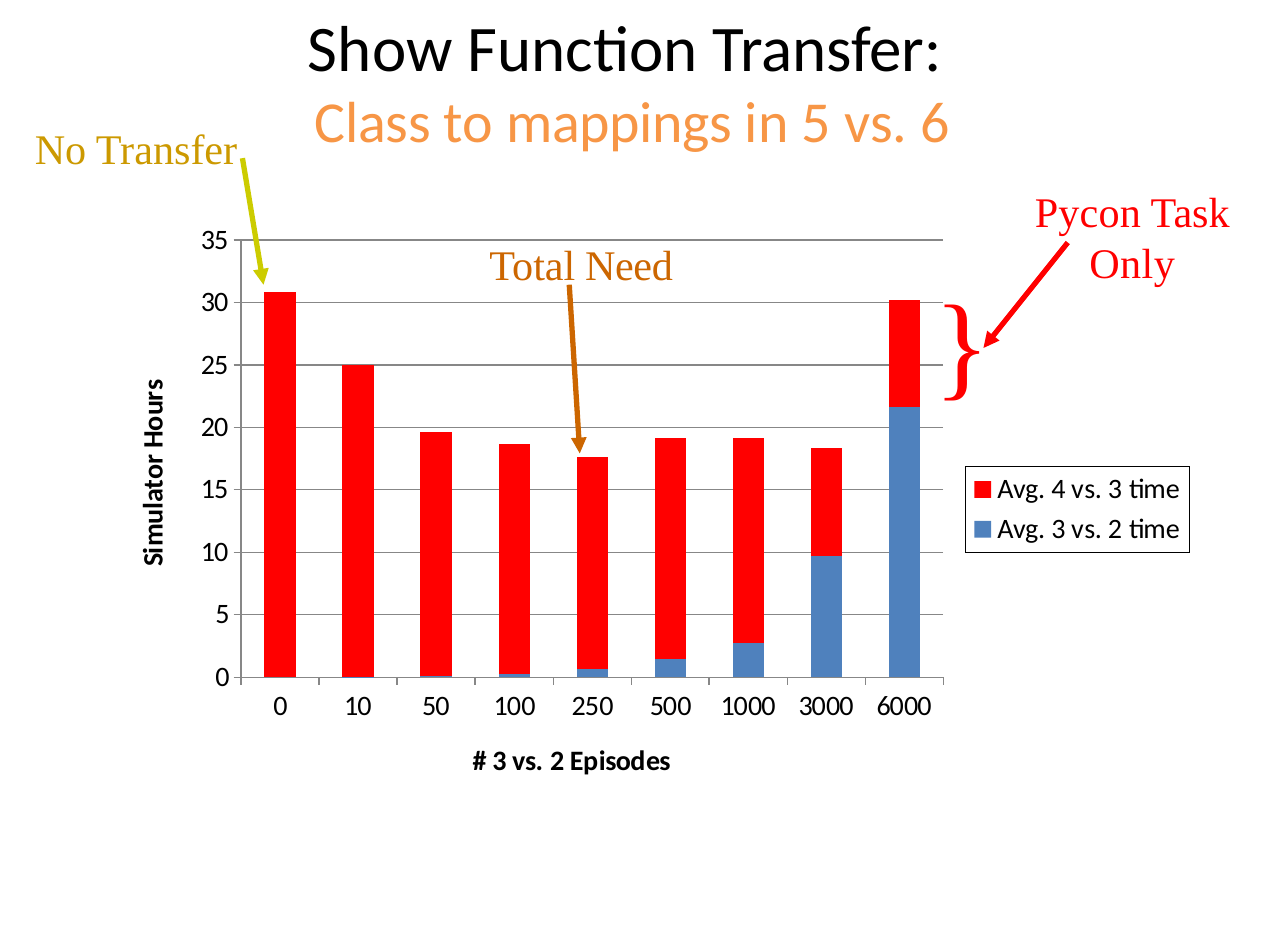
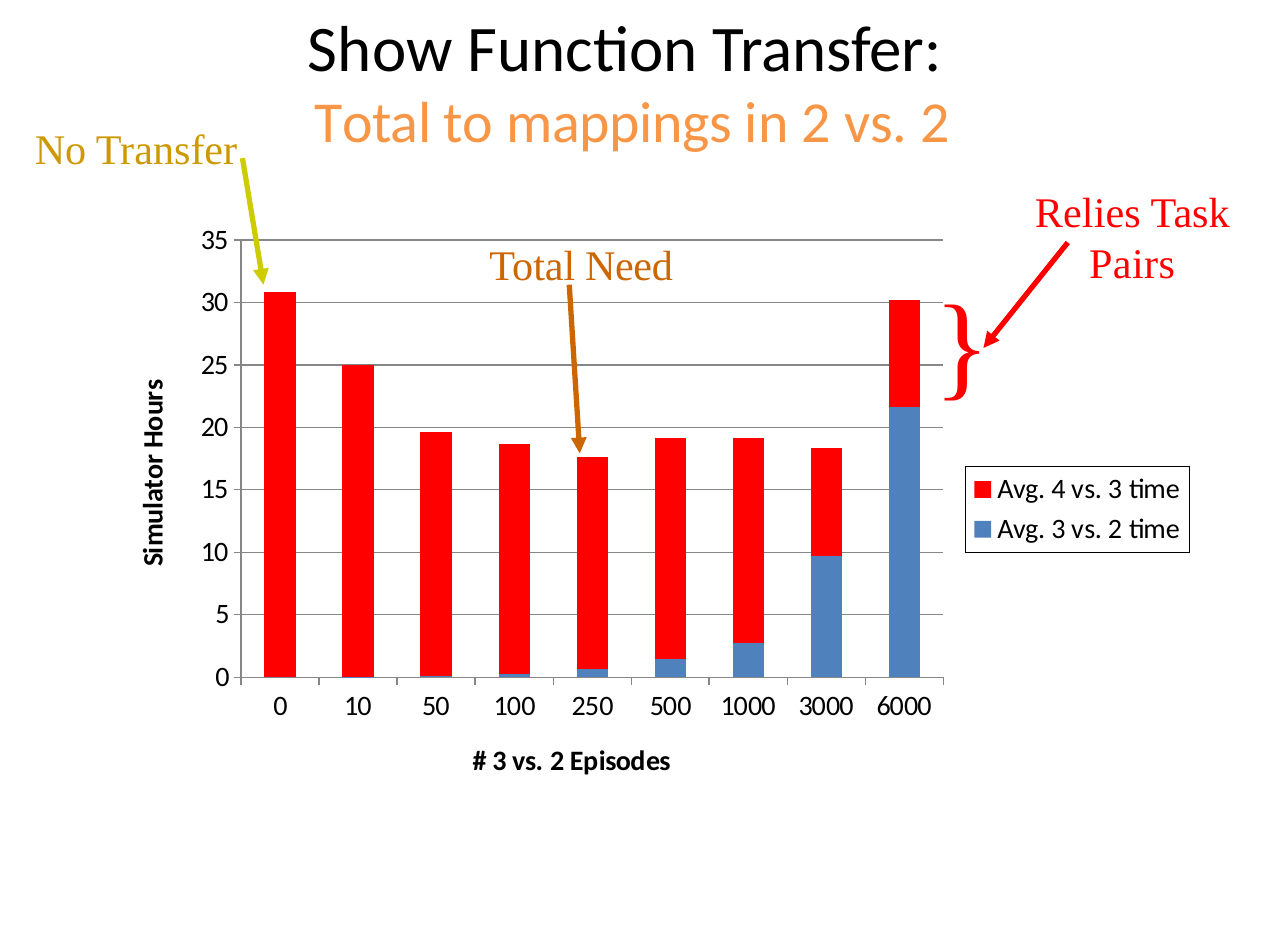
Class: Class -> Total (373, 123)
in 5: 5 -> 2 (816, 123)
6: 6 -> 2 (935, 123)
Pycon: Pycon -> Relies (1088, 214)
Only: Only -> Pairs (1132, 264)
